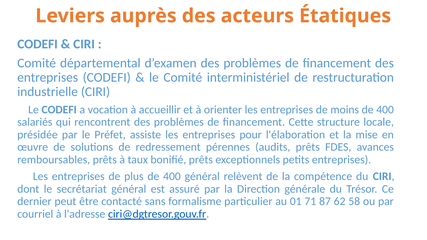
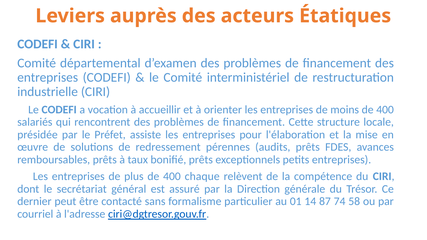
400 général: général -> chaque (202, 177)
71: 71 -> 14 (310, 202)
62: 62 -> 74 (340, 202)
